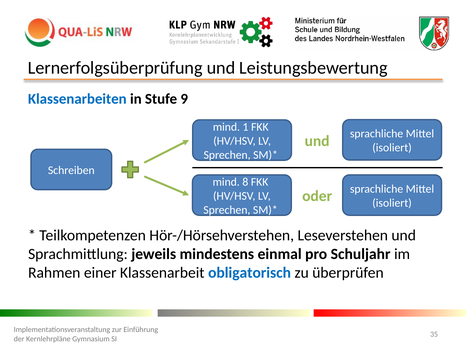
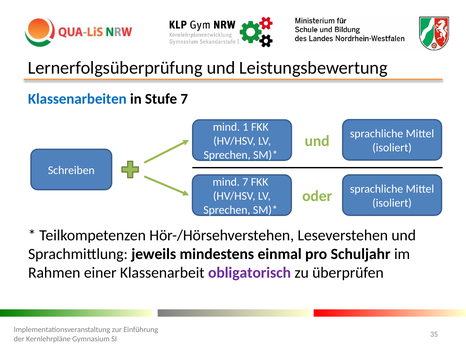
Stufe 9: 9 -> 7 (184, 99)
mind 8: 8 -> 7 (245, 182)
obligatorisch colour: blue -> purple (250, 272)
